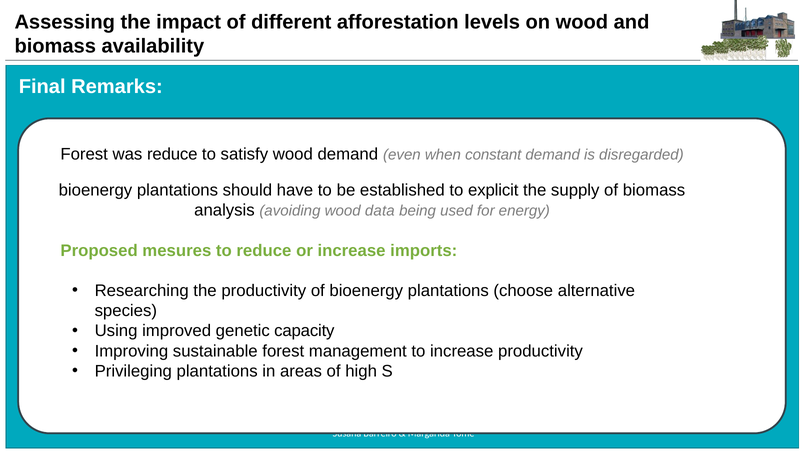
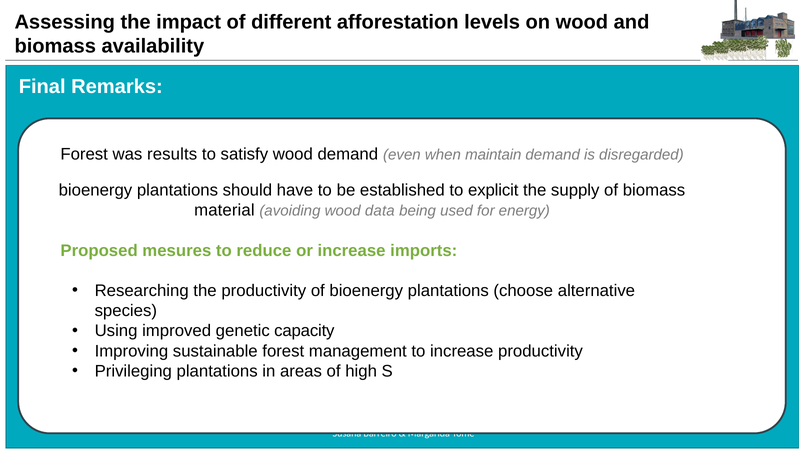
was reduce: reduce -> results (172, 154)
constant: constant -> maintain (493, 155)
analysis: analysis -> material (224, 210)
